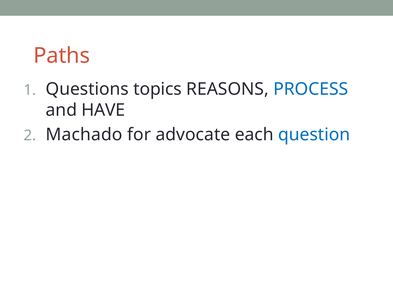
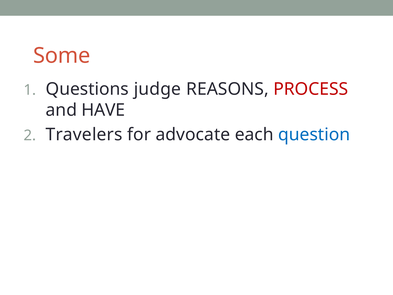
Paths: Paths -> Some (62, 56)
topics: topics -> judge (157, 89)
PROCESS colour: blue -> red (311, 89)
Machado: Machado -> Travelers (84, 134)
